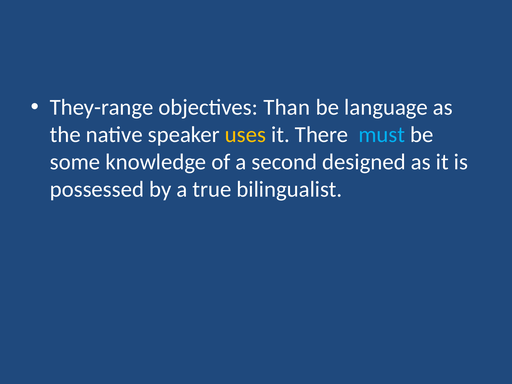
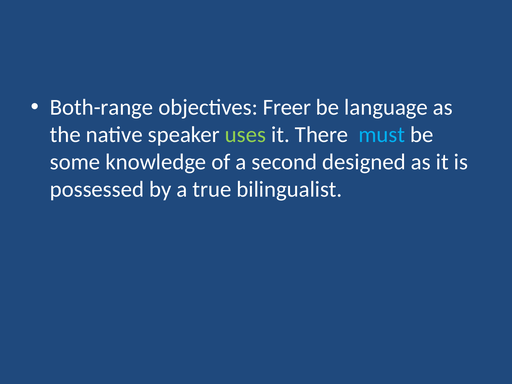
They-range: They-range -> Both-range (102, 107)
Than: Than -> Freer (287, 107)
uses colour: yellow -> light green (245, 135)
